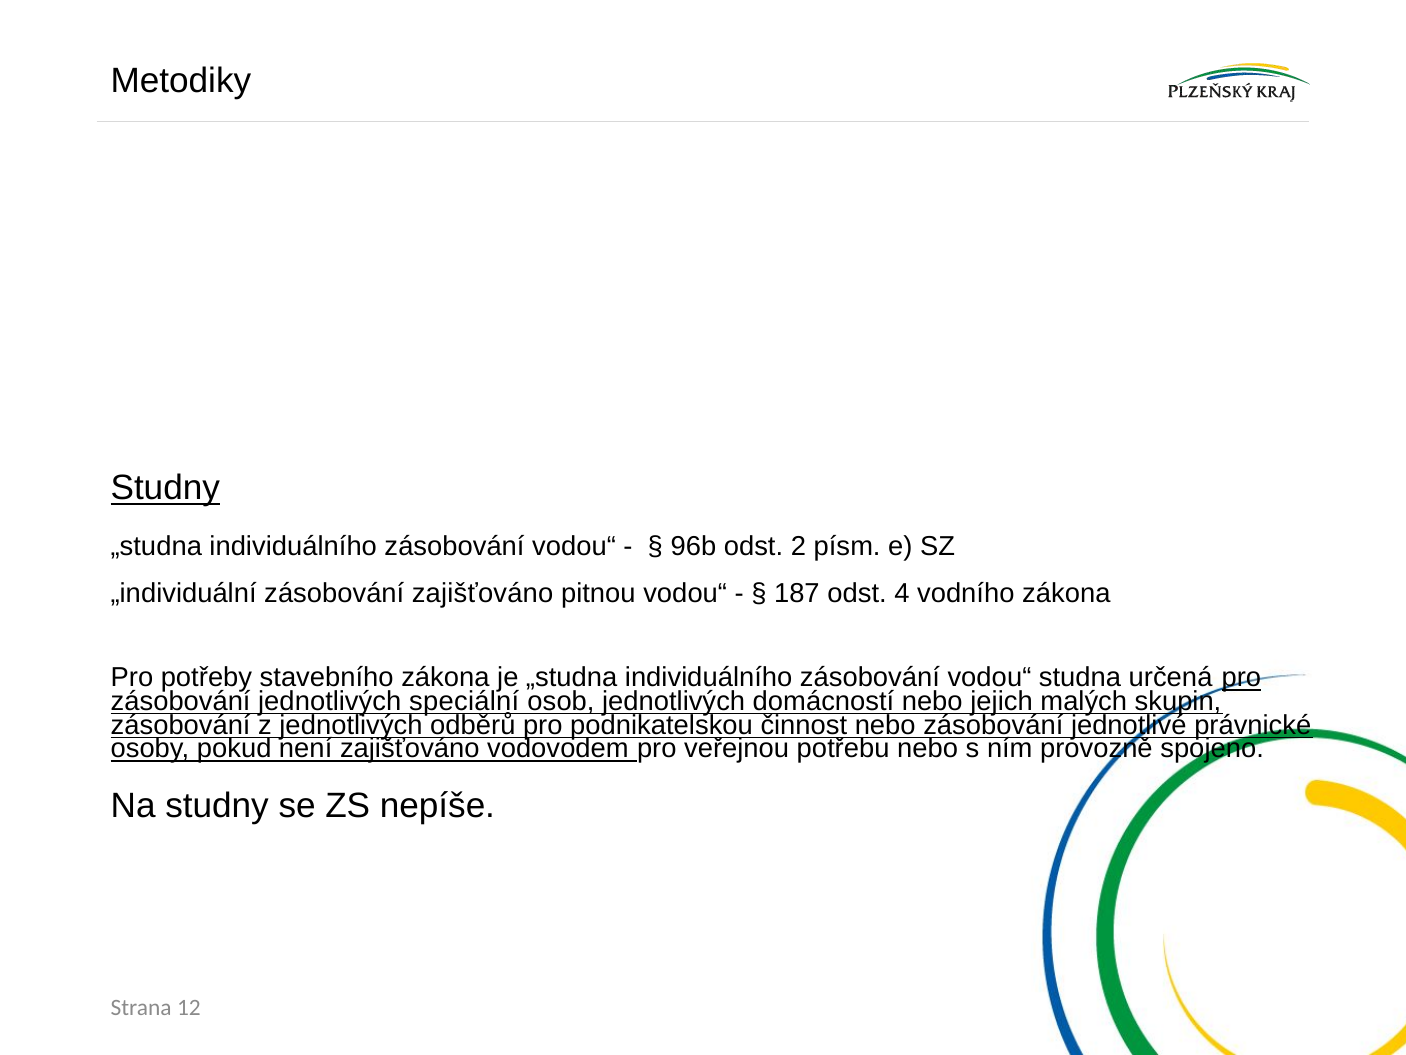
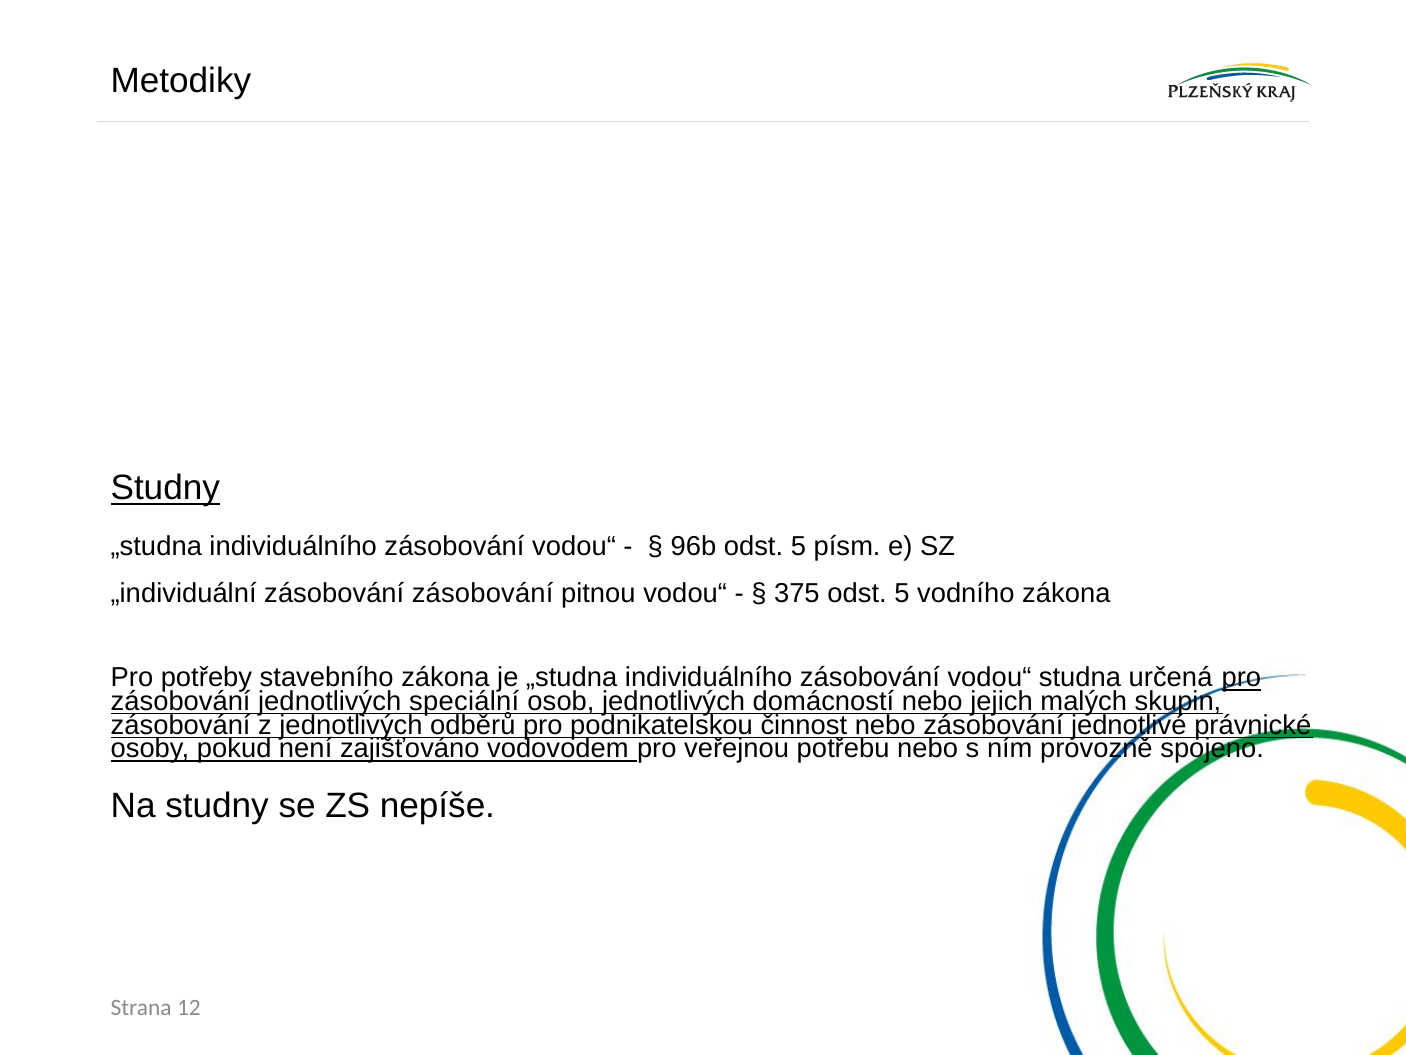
96b odst 2: 2 -> 5 (798, 546)
zásobování zajišťováno: zajišťováno -> zásobování (483, 593)
187: 187 -> 375 (797, 593)
4: 4 -> 5 (902, 593)
